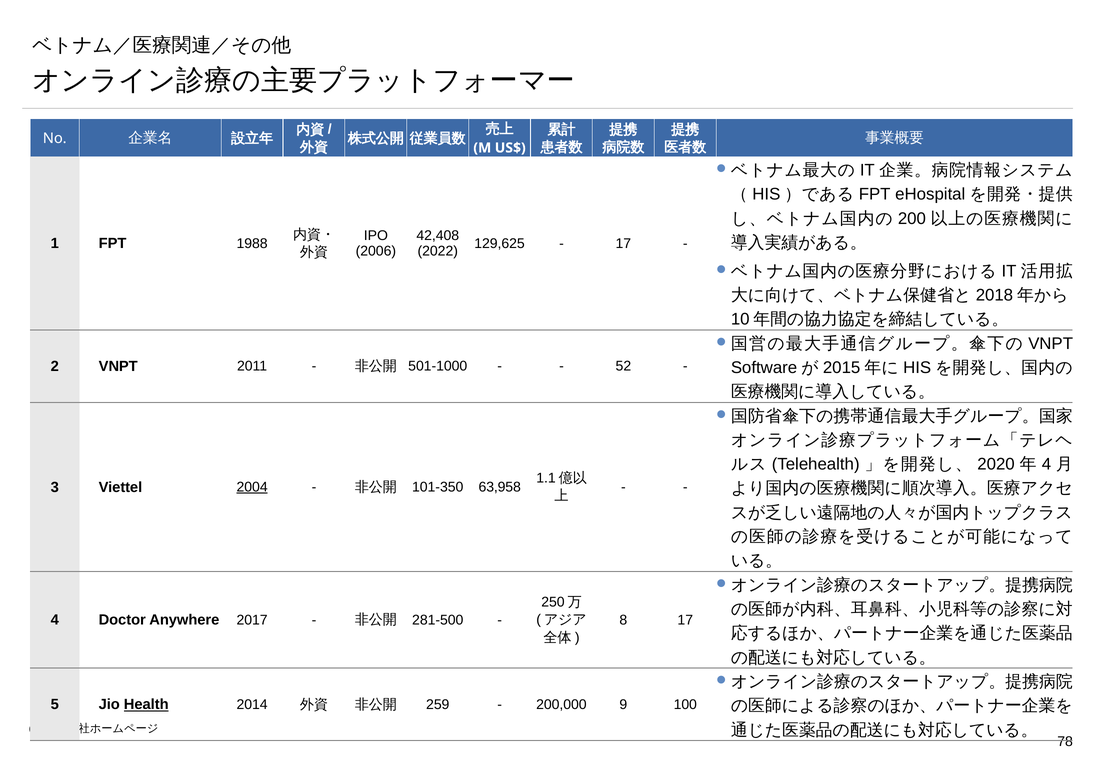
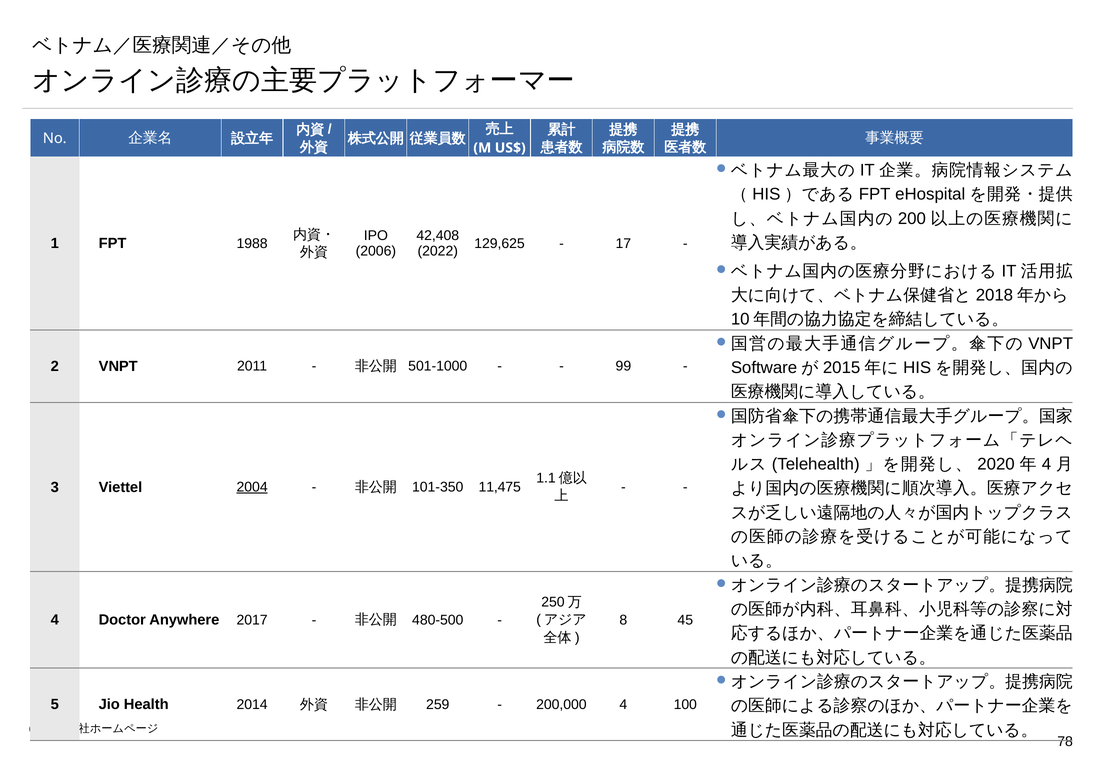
52: 52 -> 99 (623, 366)
63,958: 63,958 -> 11,475 (500, 487)
281-500: 281-500 -> 480-500 (438, 620)
8 17: 17 -> 45 (685, 620)
Health underline: present -> none (146, 705)
200,000 9: 9 -> 4 (623, 705)
